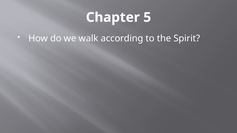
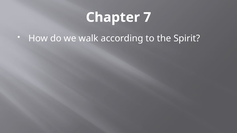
5: 5 -> 7 (147, 17)
